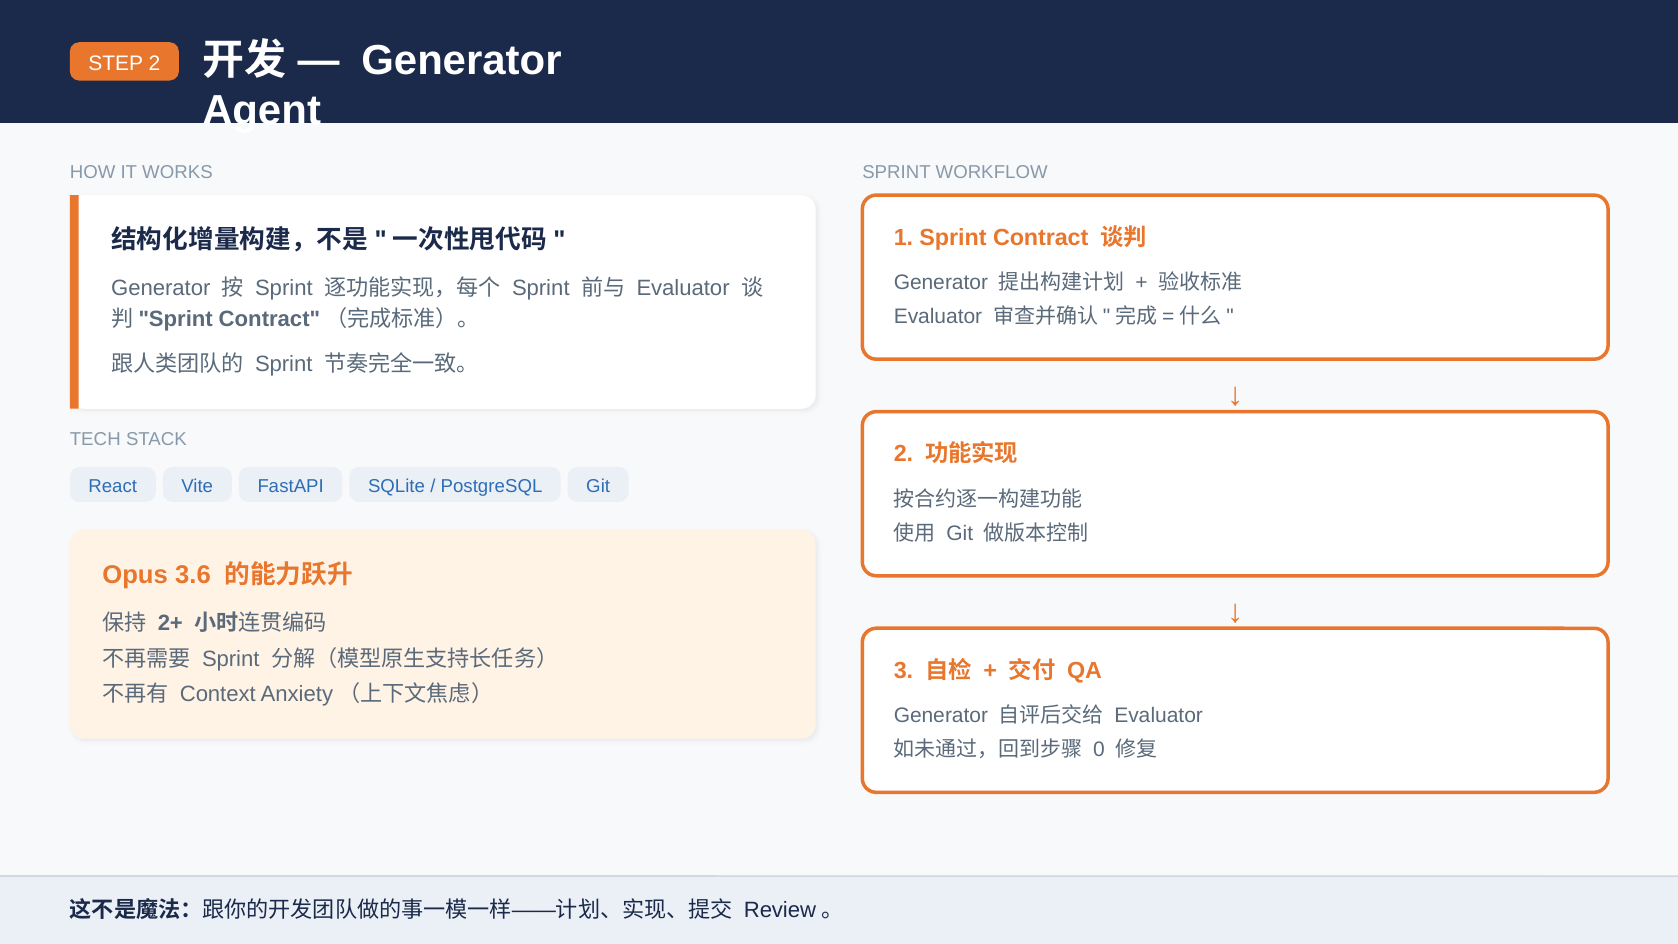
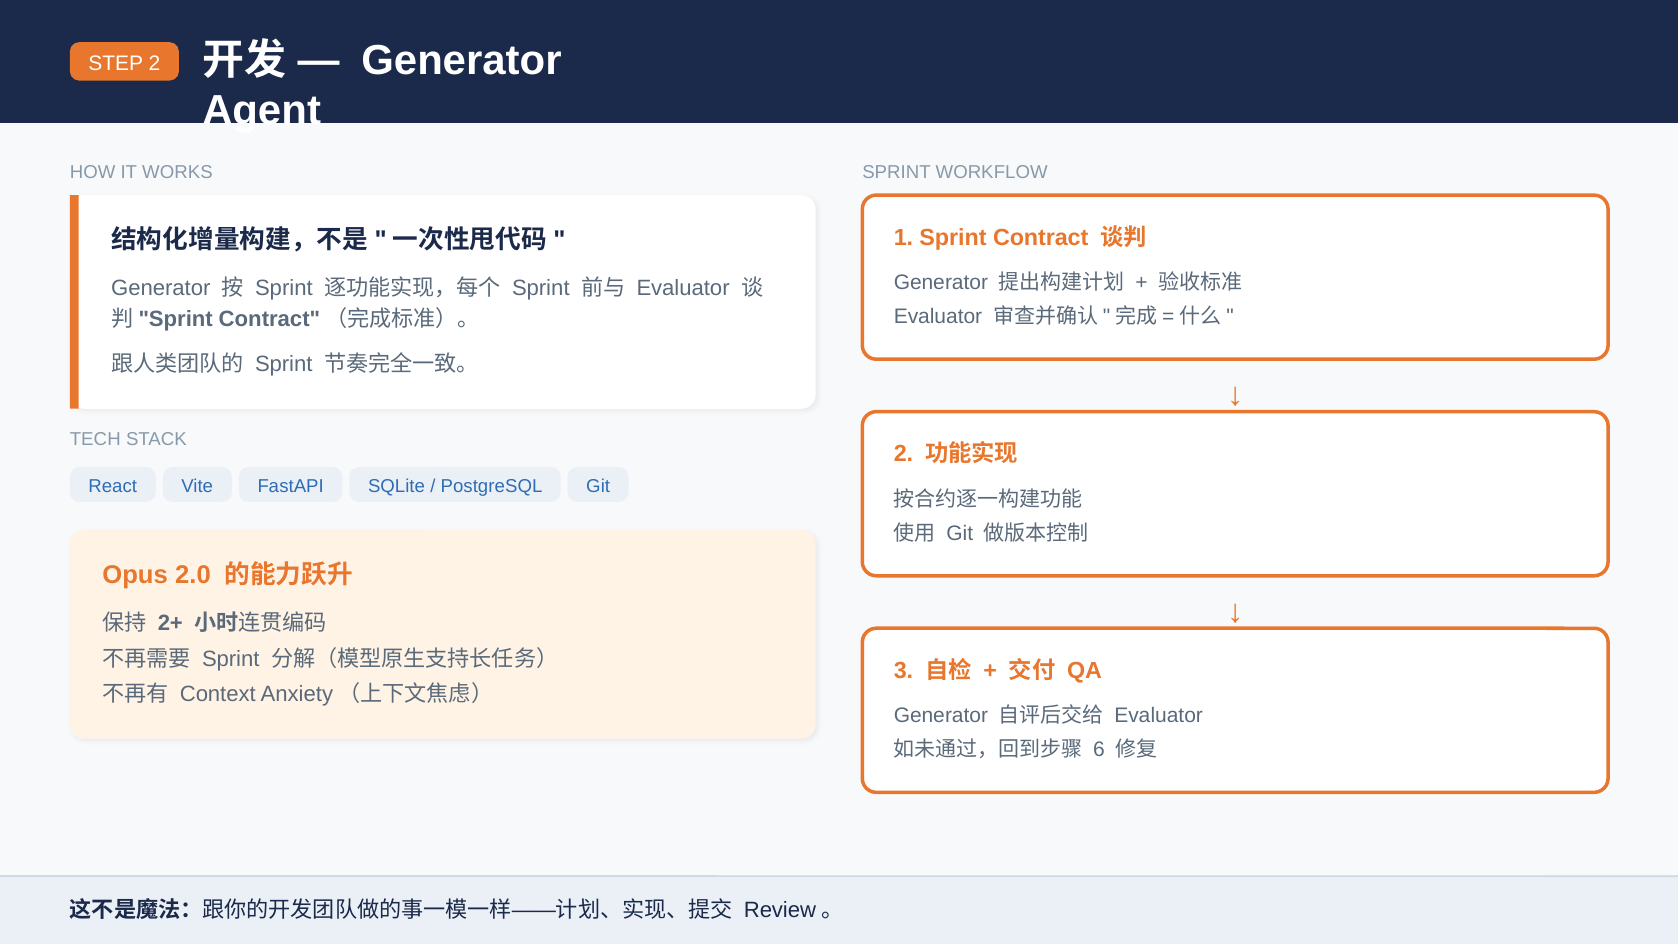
3.6: 3.6 -> 2.0 (193, 575)
0: 0 -> 6 (1099, 750)
